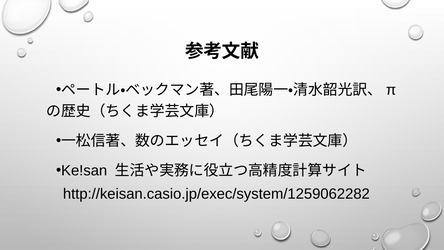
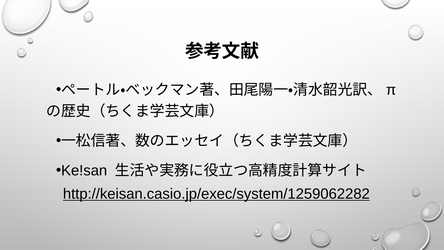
http://keisan.casio.jp/exec/system/1259062282 underline: none -> present (216, 194)
